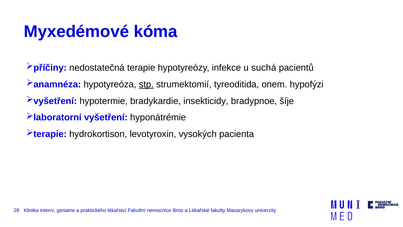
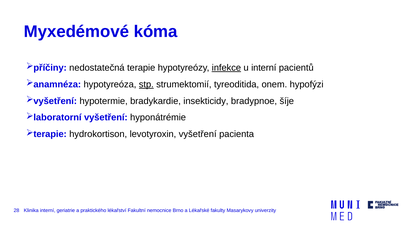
infekce underline: none -> present (226, 68)
u suchá: suchá -> interní (264, 68)
levotyroxin vysokých: vysokých -> vyšetření (198, 134)
